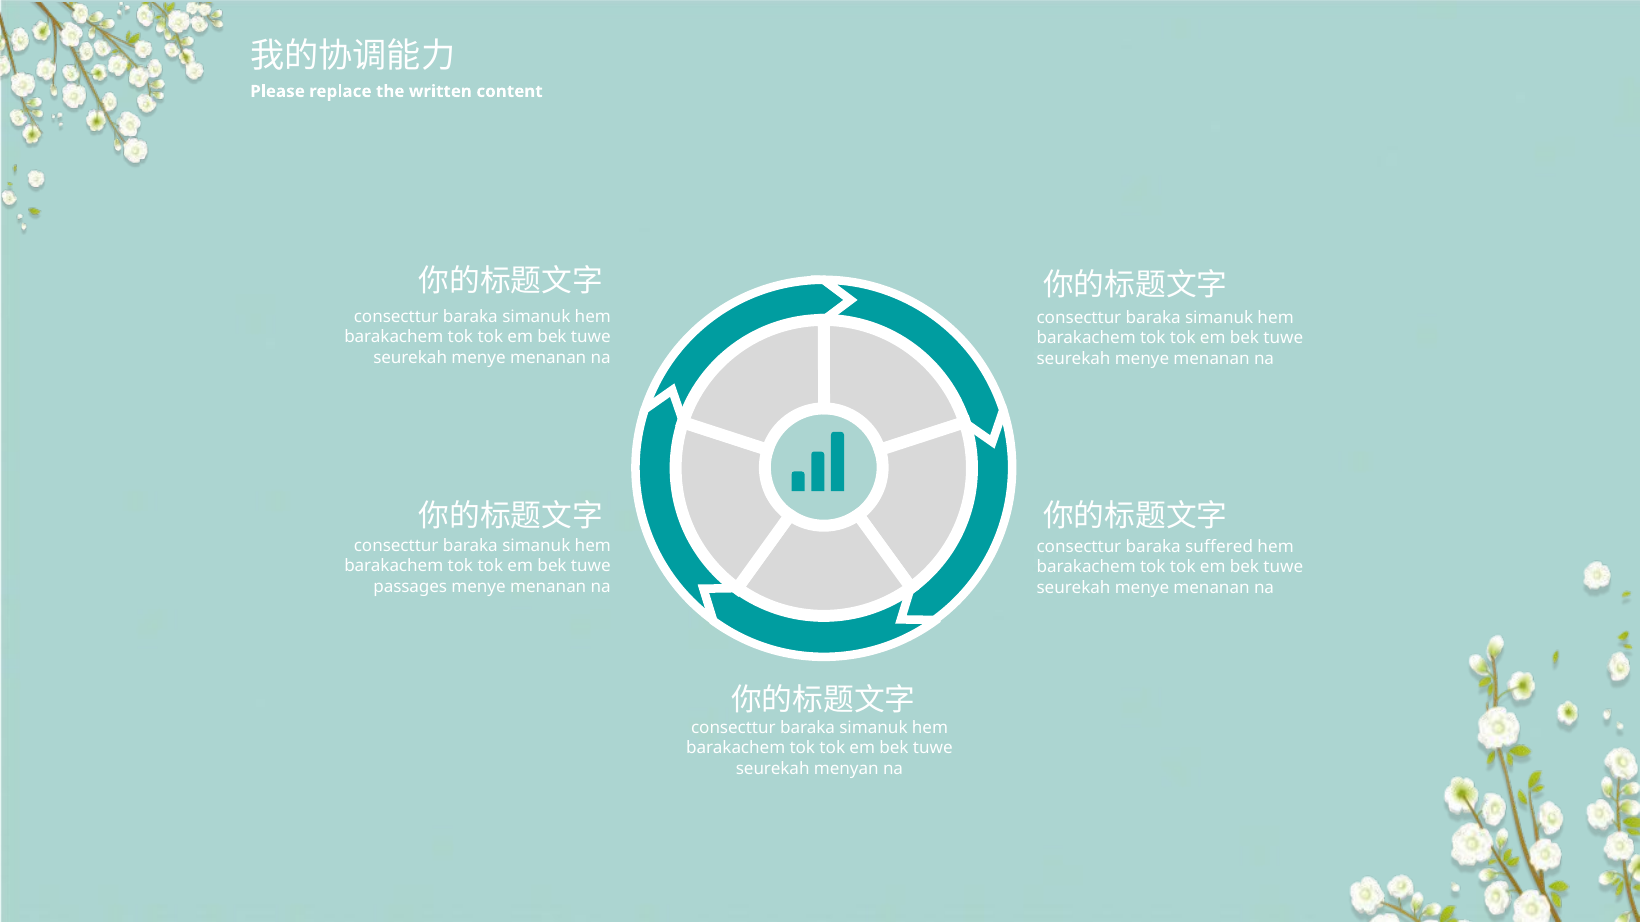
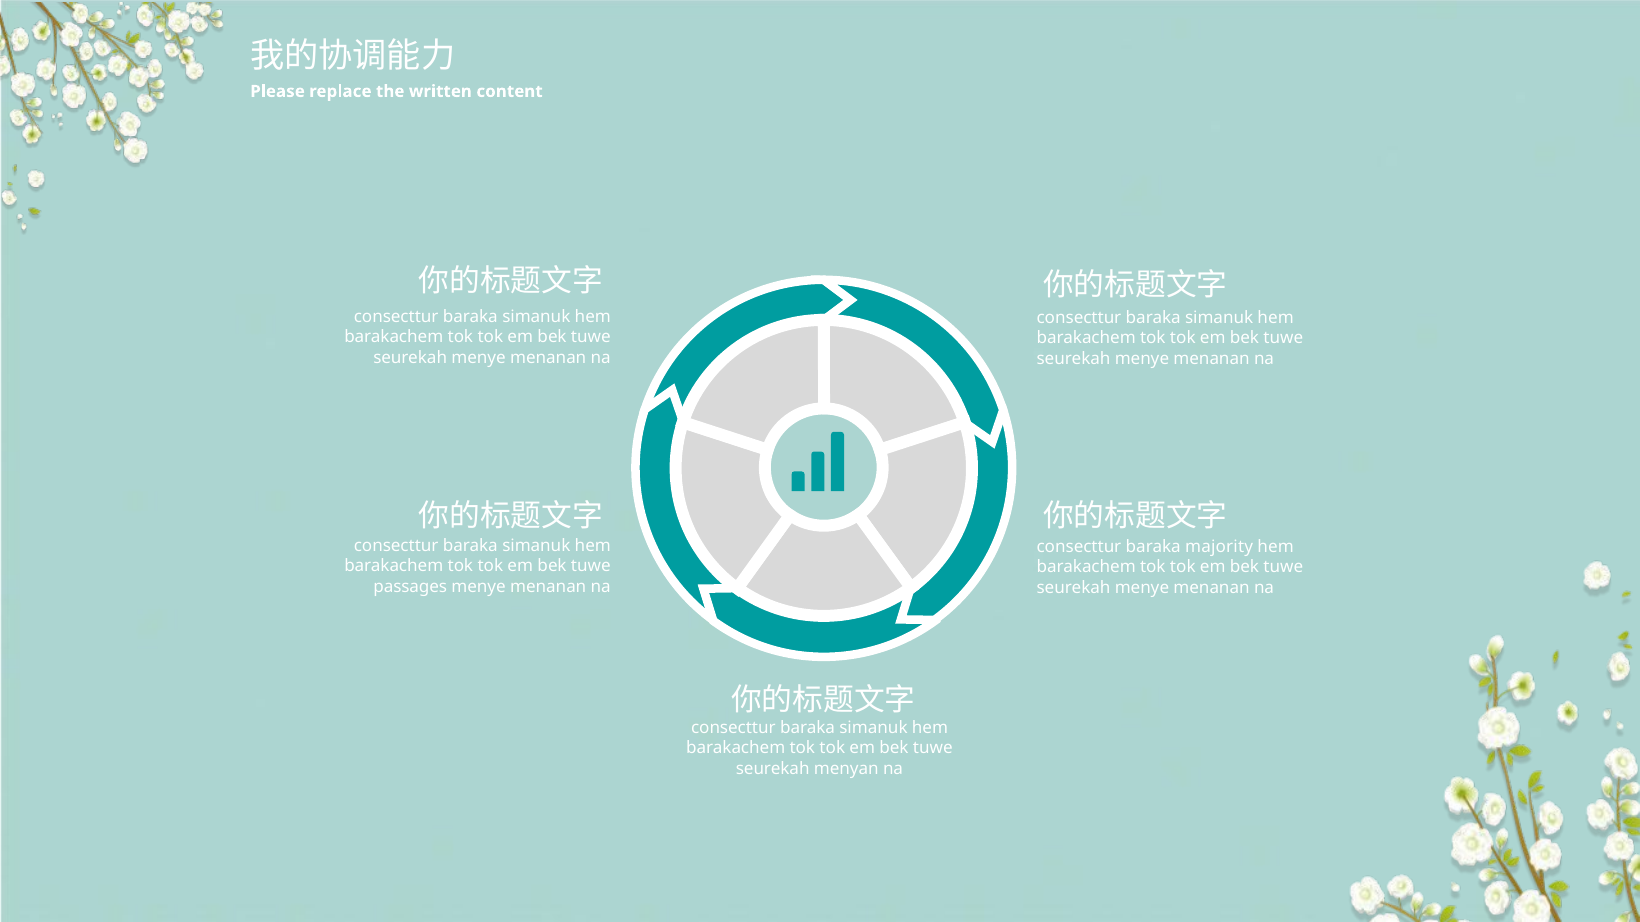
suffered: suffered -> majority (1219, 547)
